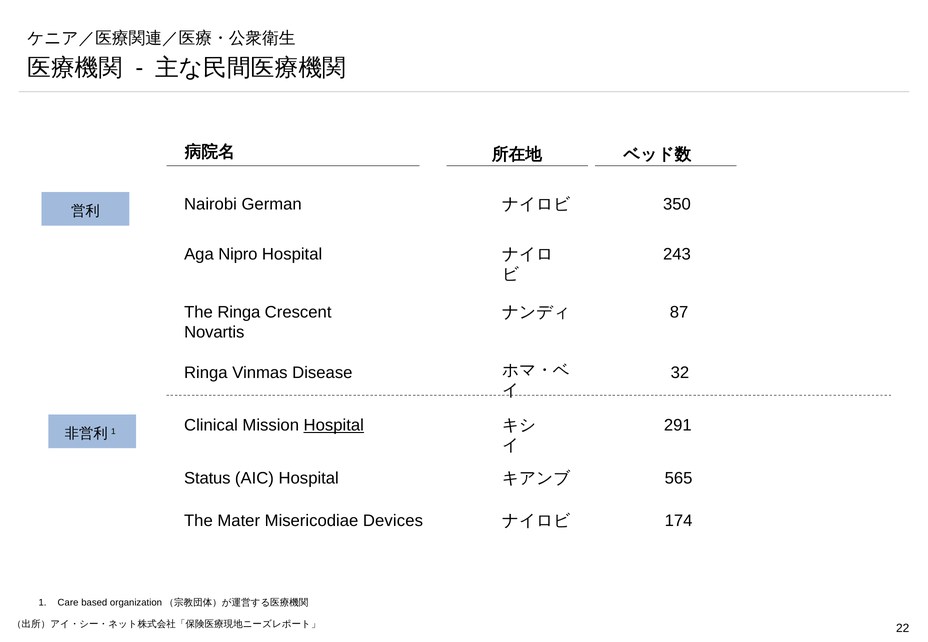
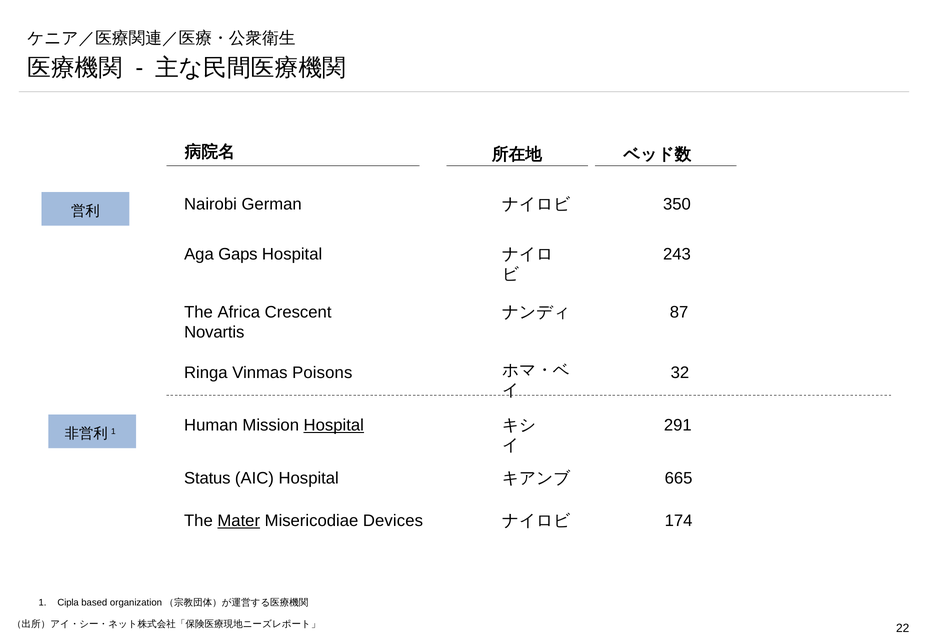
Nipro: Nipro -> Gaps (238, 254)
The Ringa: Ringa -> Africa (239, 313)
Disease: Disease -> Poisons (322, 373)
Clinical: Clinical -> Human (211, 426)
565: 565 -> 665 (679, 478)
Mater underline: none -> present (239, 521)
Care: Care -> Cipla (68, 603)
